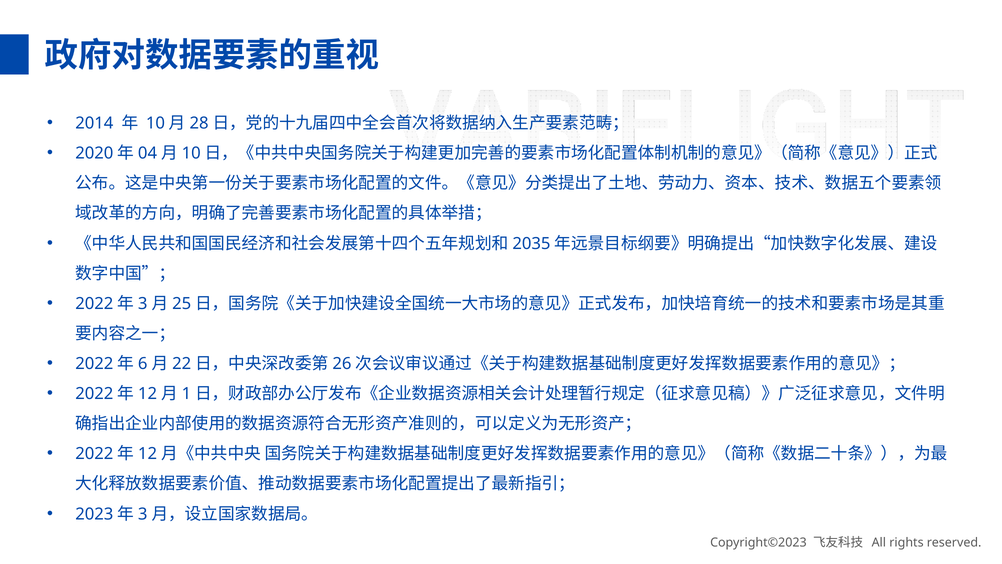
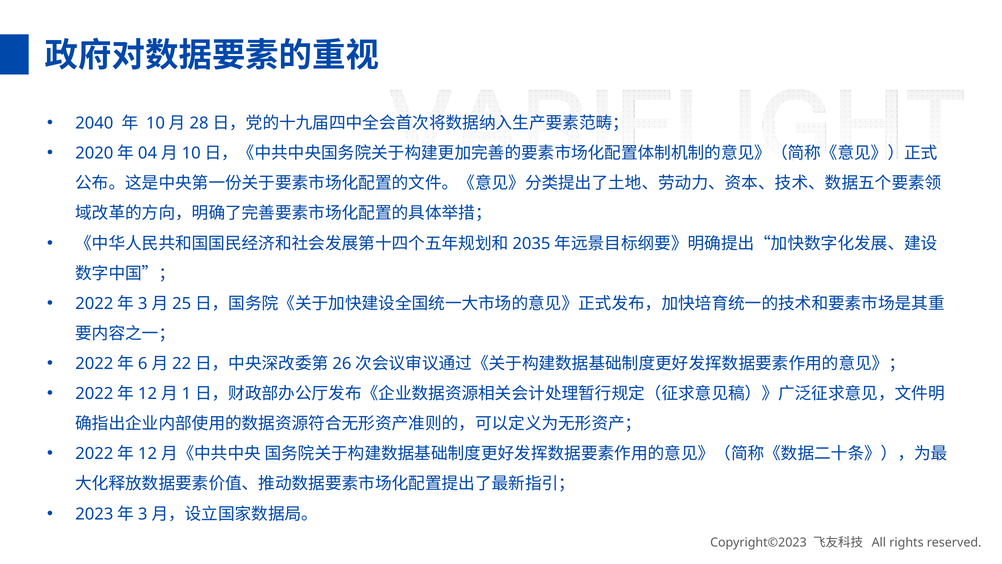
2014: 2014 -> 2040 (94, 123)
